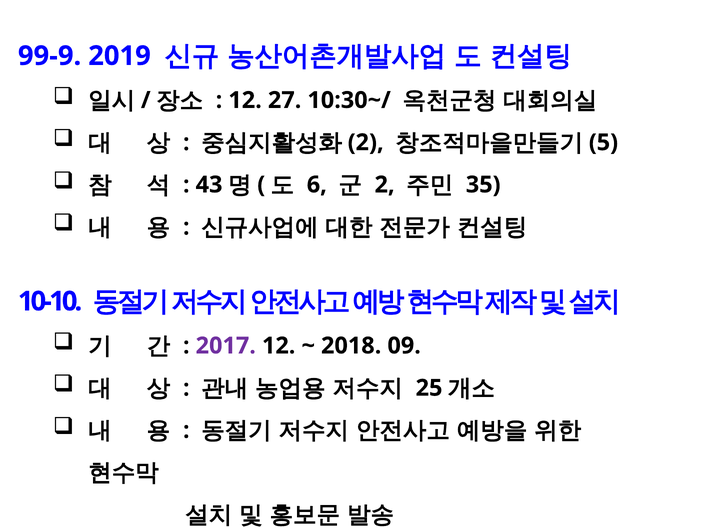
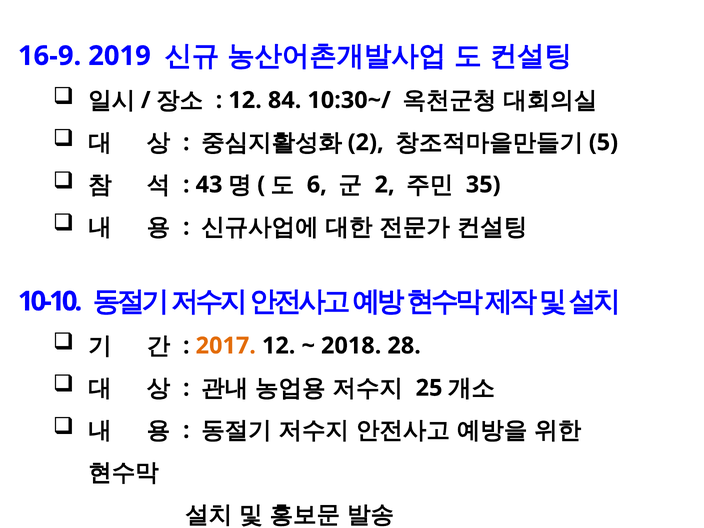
99-9: 99-9 -> 16-9 (50, 56)
27: 27 -> 84 (285, 100)
2017 colour: purple -> orange (226, 346)
09: 09 -> 28 (404, 346)
